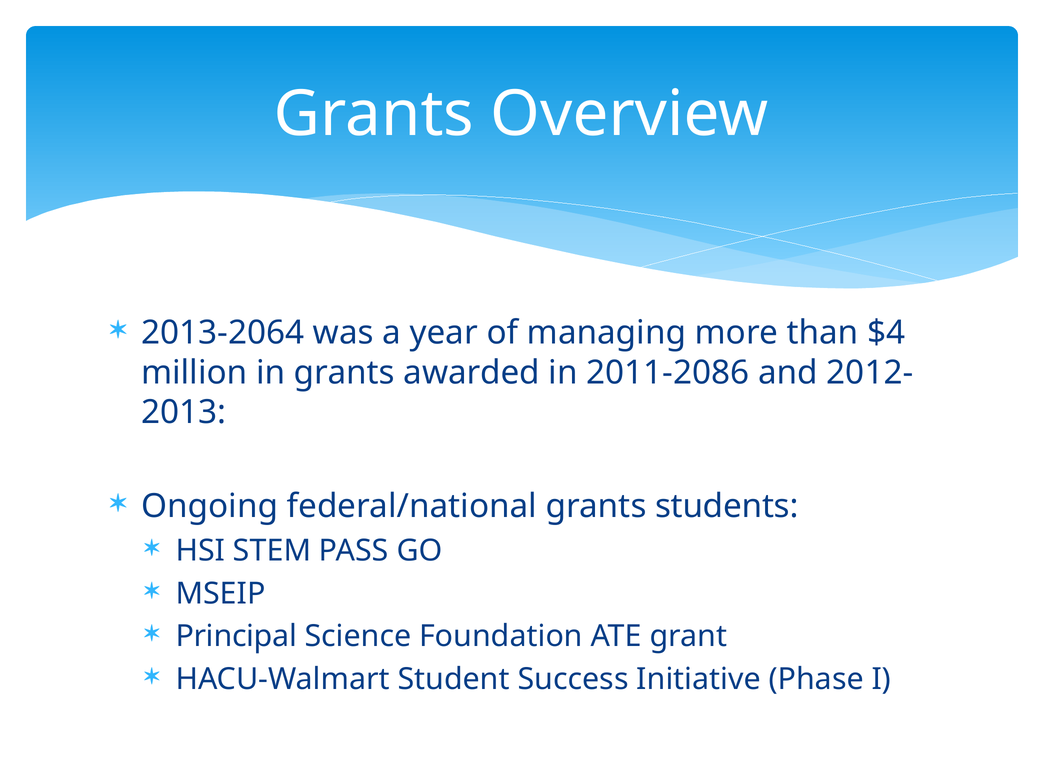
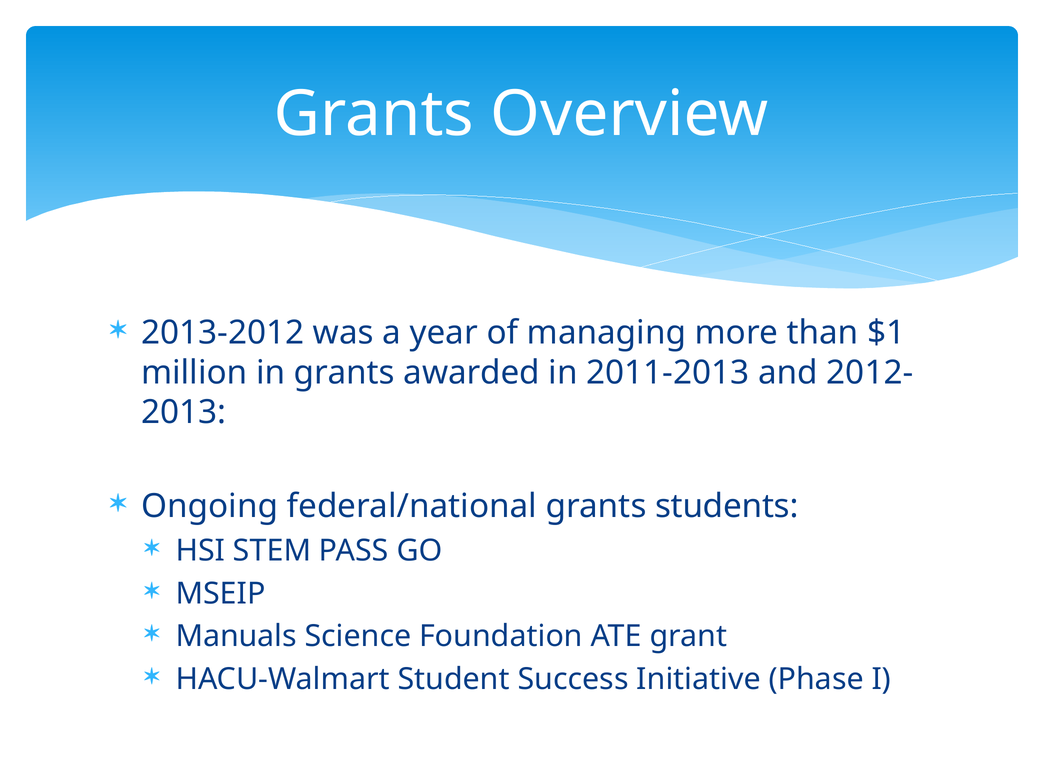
2013-2064: 2013-2064 -> 2013-2012 (223, 333)
$4: $4 -> $1 (886, 333)
2011-2086: 2011-2086 -> 2011-2013 (668, 373)
Principal: Principal -> Manuals (236, 637)
